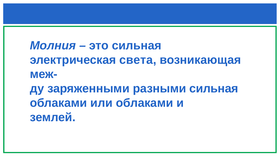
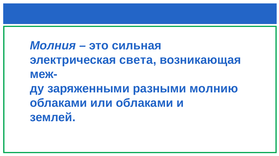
разными сильная: сильная -> молнию (214, 88)
